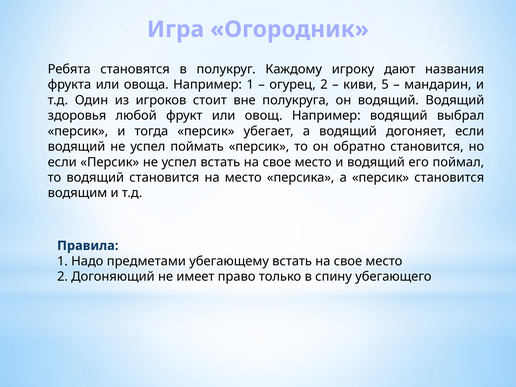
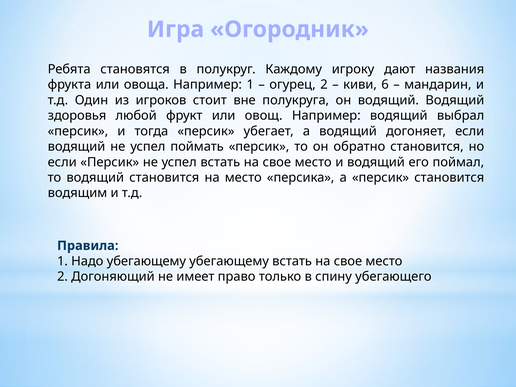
5: 5 -> 6 (385, 85)
Надо предметами: предметами -> убегающему (146, 261)
